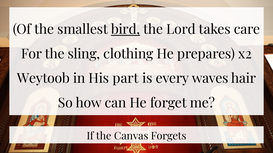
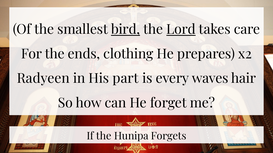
Lord underline: none -> present (181, 30)
sling: sling -> ends (84, 54)
Weytoob: Weytoob -> Radyeen (43, 79)
Canvas: Canvas -> Hunipa (131, 137)
